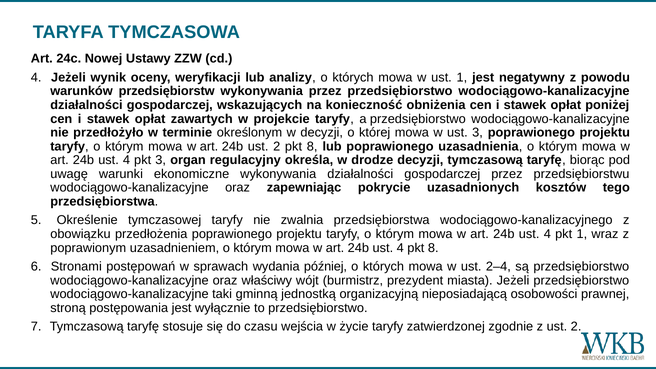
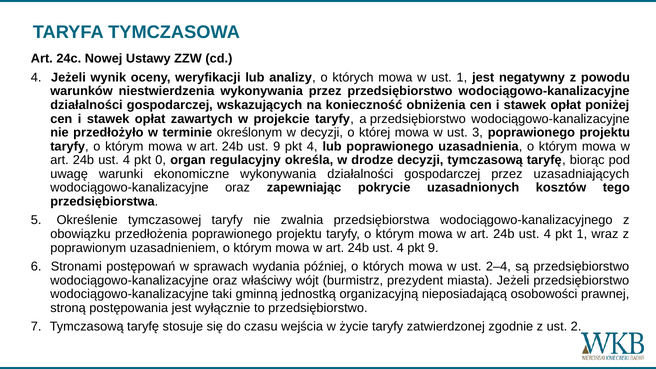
przedsiębiorstw: przedsiębiorstw -> niestwierdzenia (167, 91)
24b ust 2: 2 -> 9 (277, 146)
8: 8 -> 4 (312, 146)
pkt 3: 3 -> 0 (161, 160)
przedsiębiorstwu: przedsiębiorstwu -> uzasadniających (581, 174)
4 pkt 8: 8 -> 9 (433, 248)
